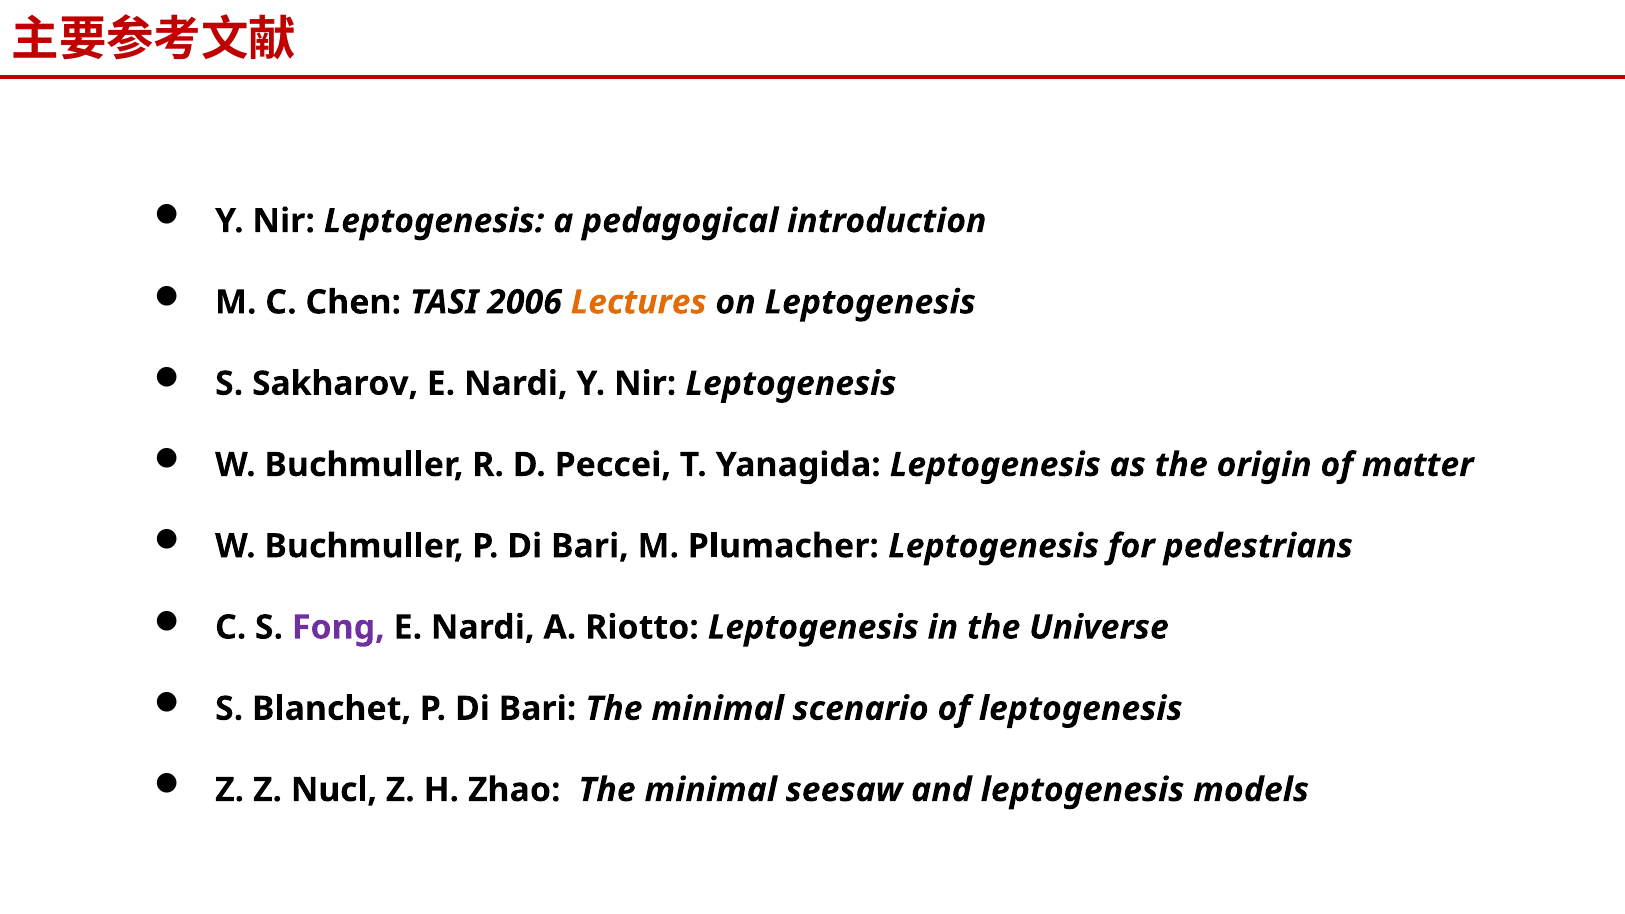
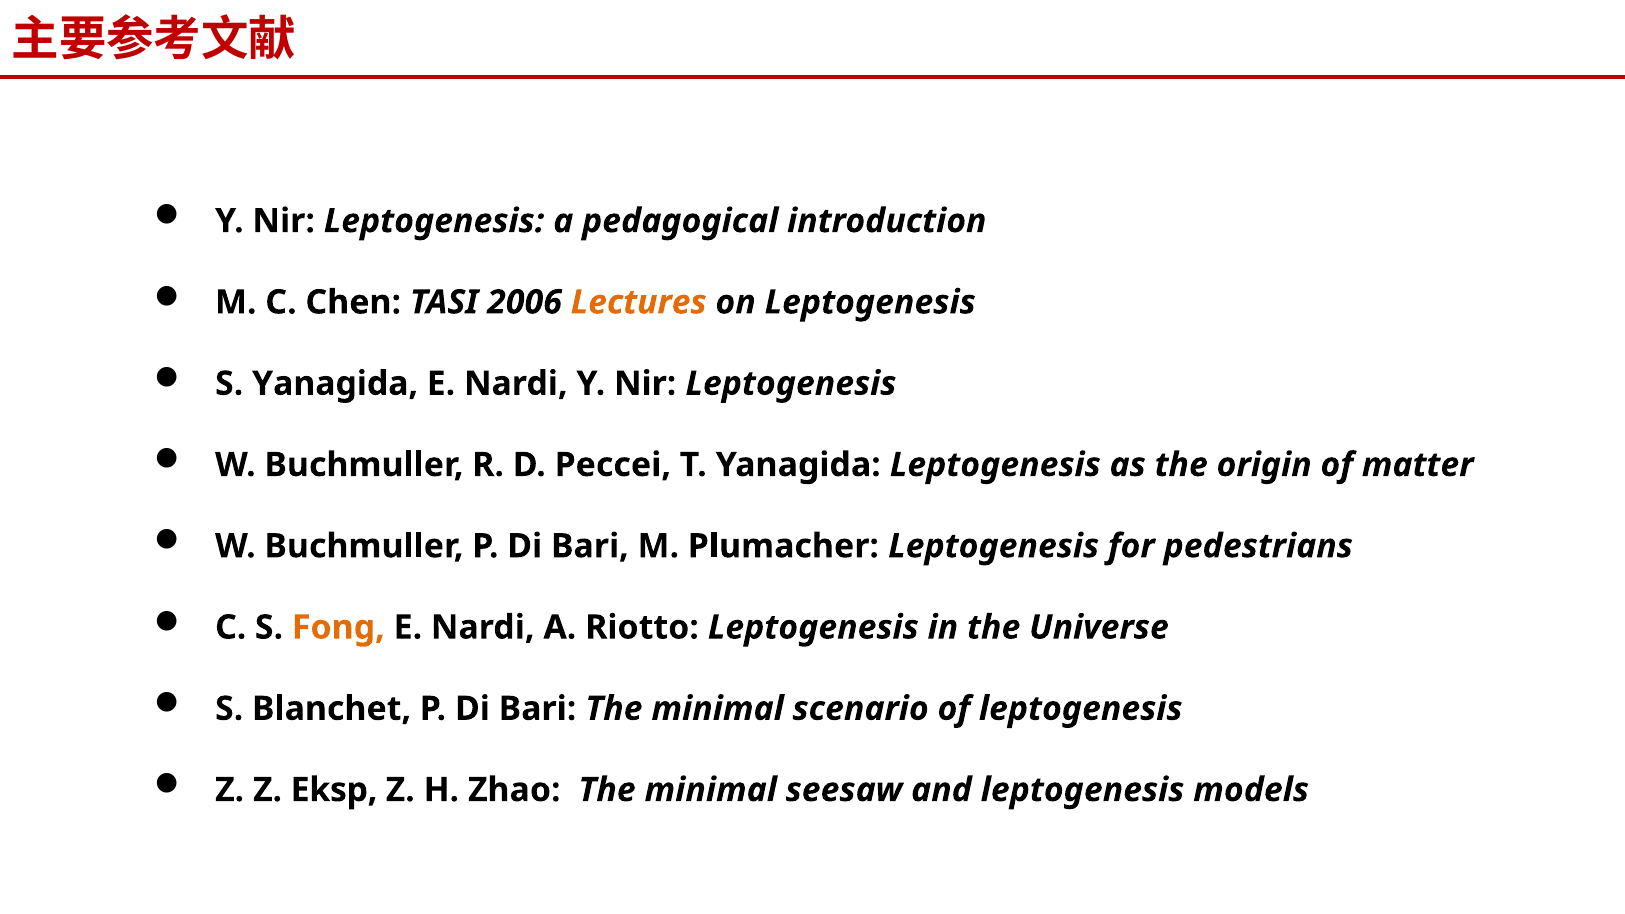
S Sakharov: Sakharov -> Yanagida (335, 384)
Fong colour: purple -> orange (338, 627)
Nucl: Nucl -> Eksp (334, 790)
